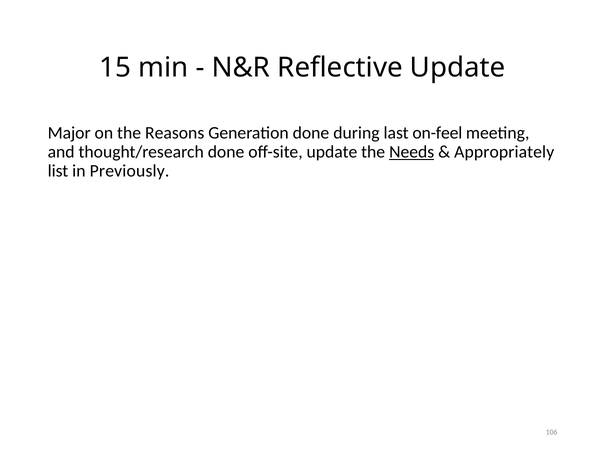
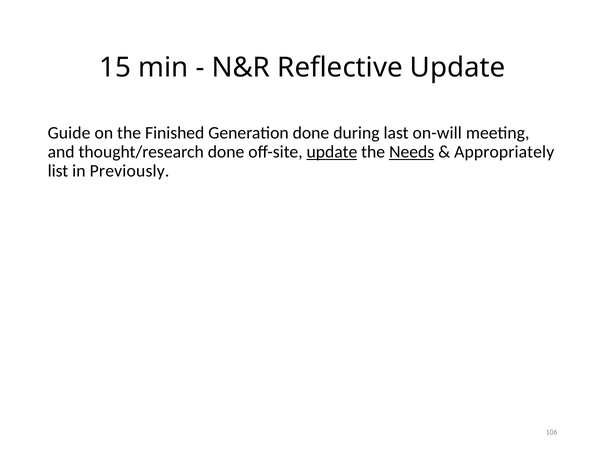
Major: Major -> Guide (69, 133)
Reasons: Reasons -> Finished (175, 133)
on-feel: on-feel -> on-will (437, 133)
update underline: none -> present (332, 152)
